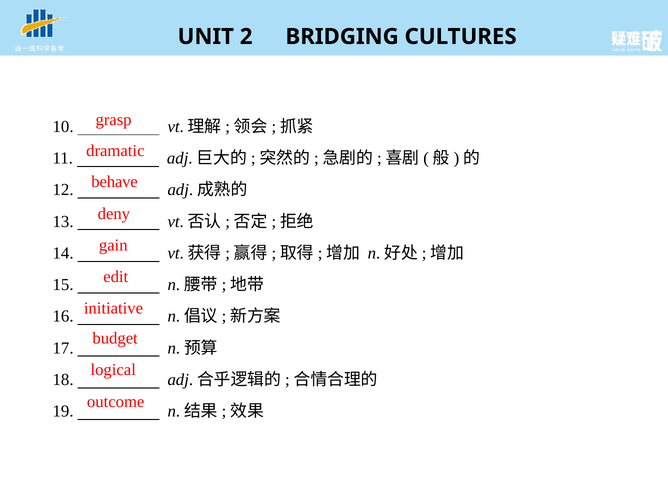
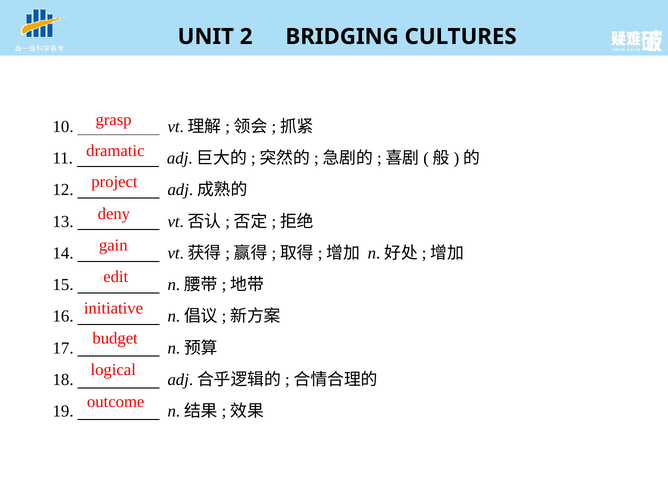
behave: behave -> project (114, 182)
